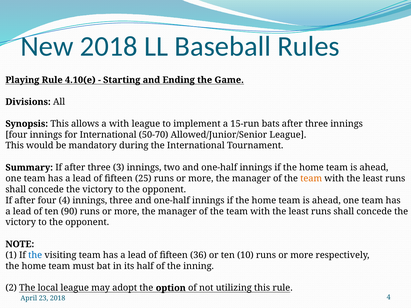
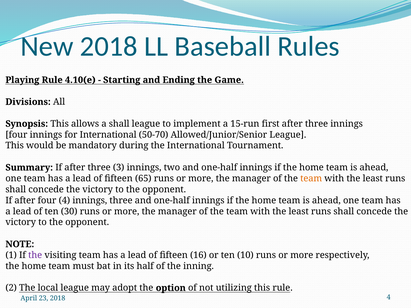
a with: with -> shall (119, 124)
bats: bats -> first (271, 124)
25: 25 -> 65 (143, 179)
90: 90 -> 30 (69, 212)
the colour: blue -> purple (35, 255)
36: 36 -> 16 (198, 255)
